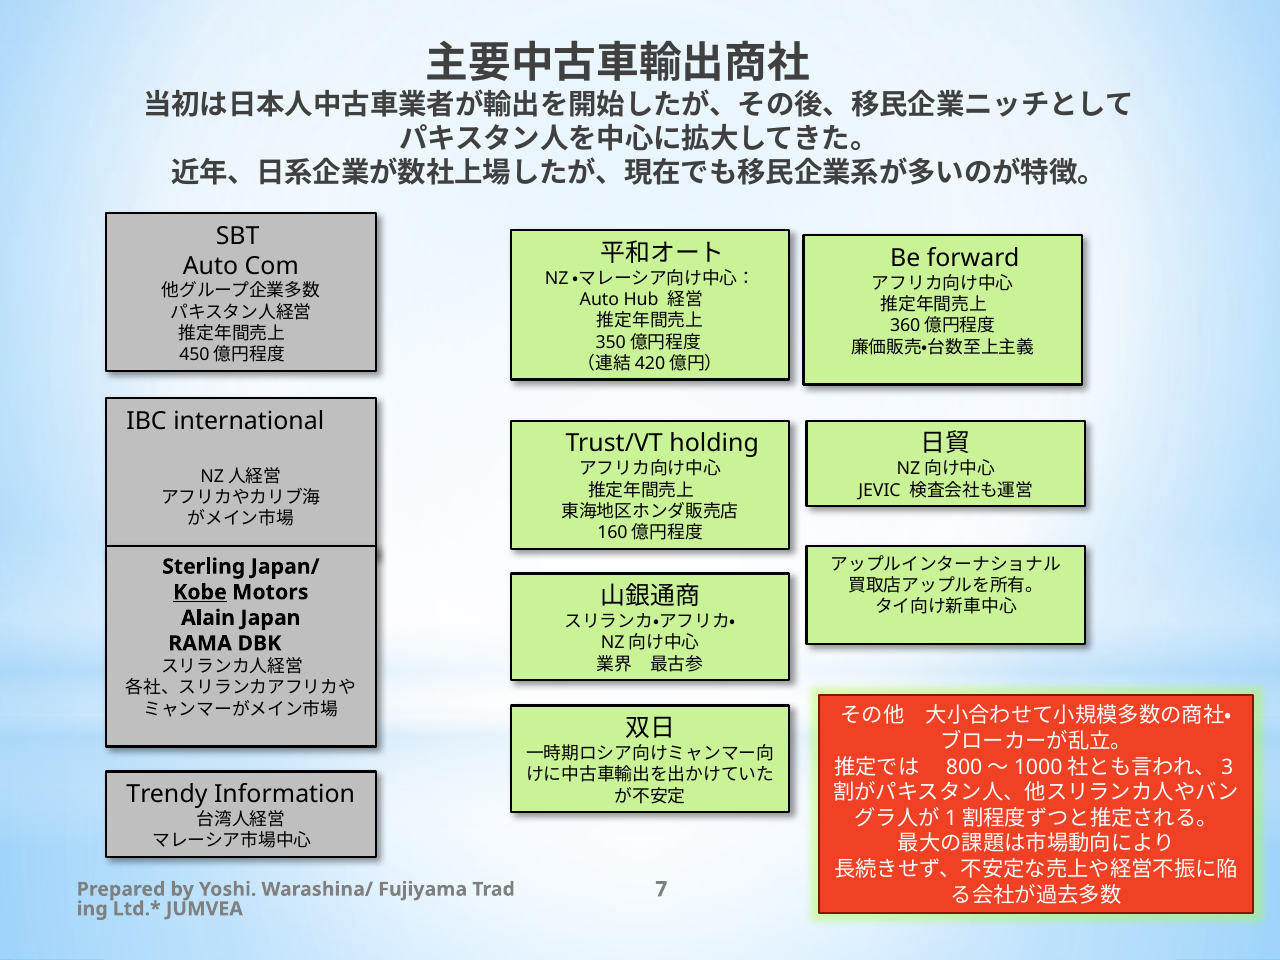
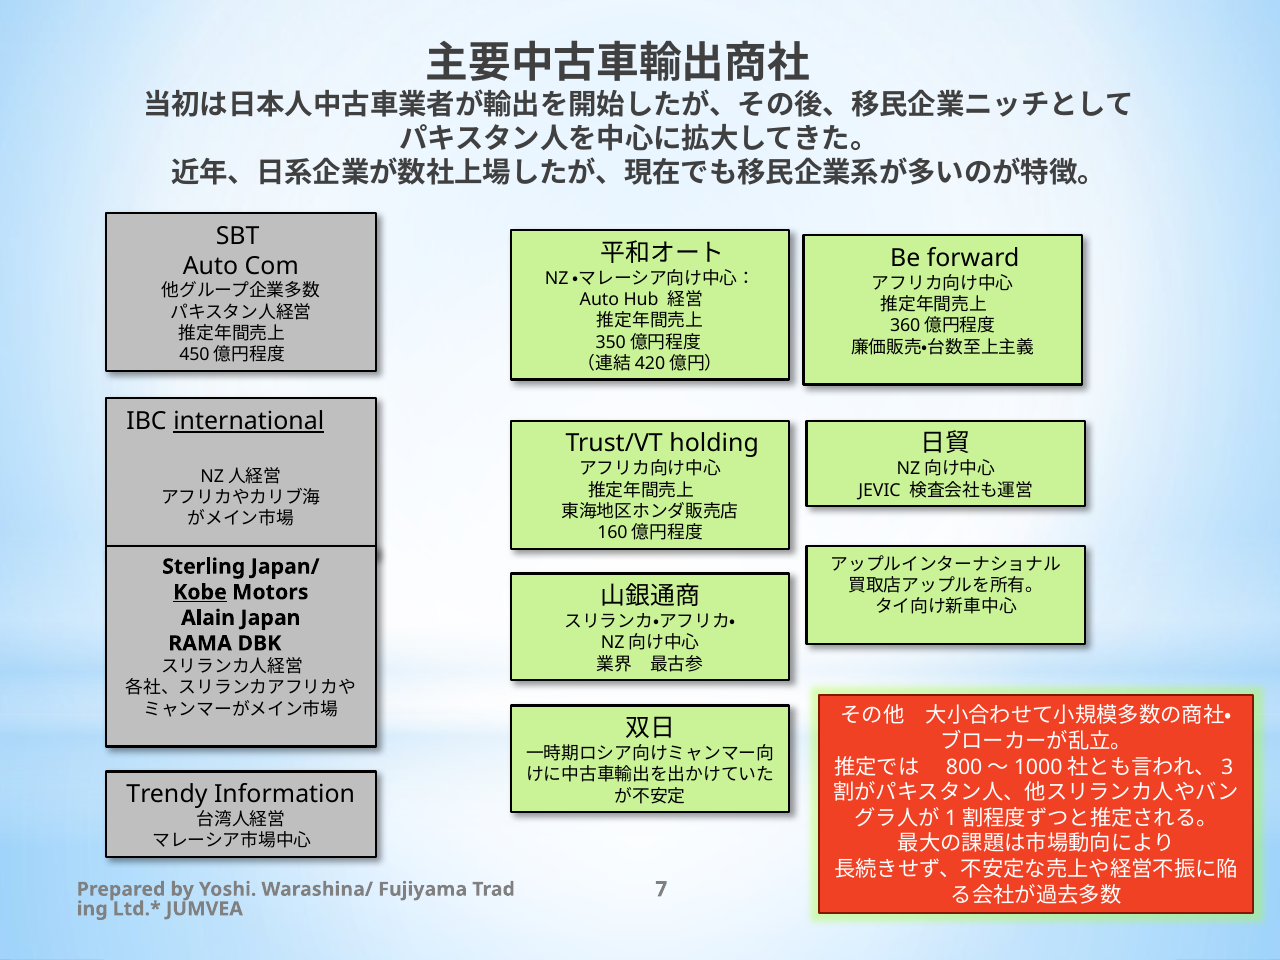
international underline: none -> present (249, 421)
